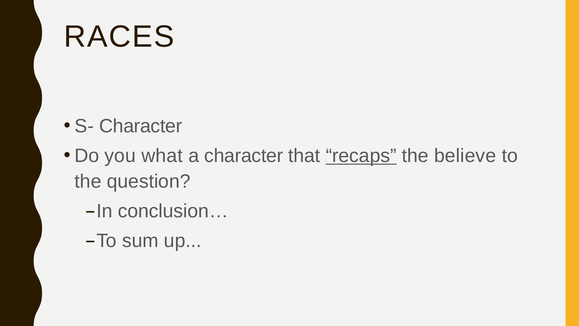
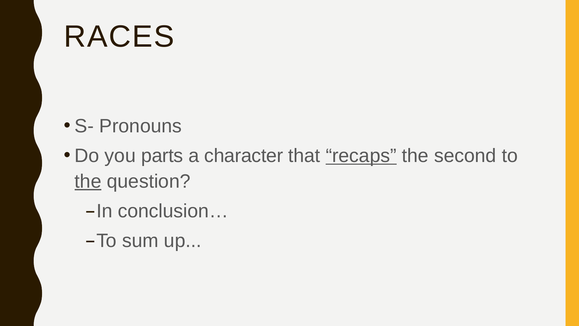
S- Character: Character -> Pronouns (141, 126)
what: what -> parts (162, 156)
believe: believe -> second (465, 156)
the underline: none -> present (88, 181)
